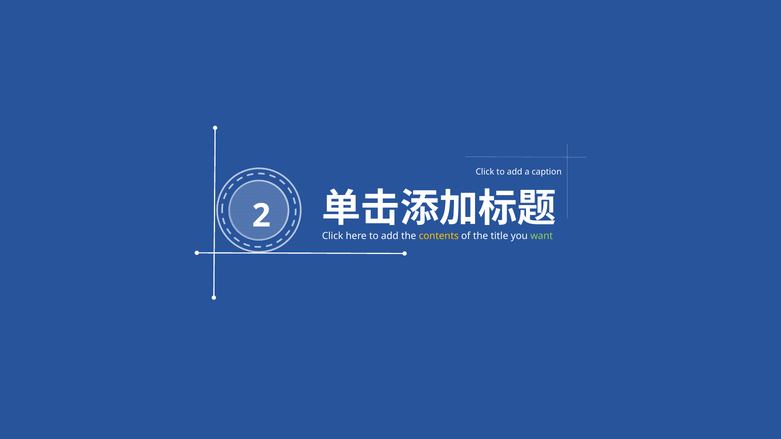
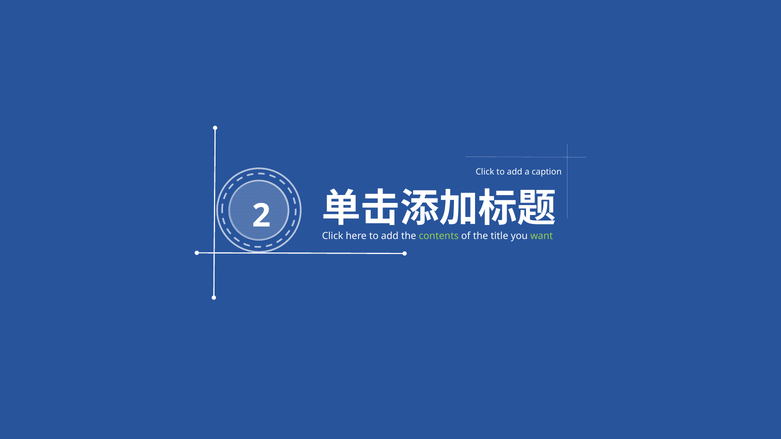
contents colour: yellow -> light green (439, 236)
